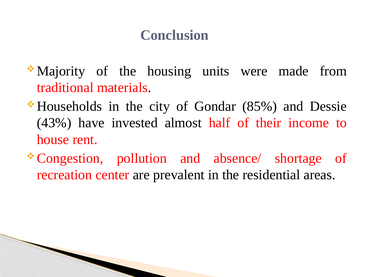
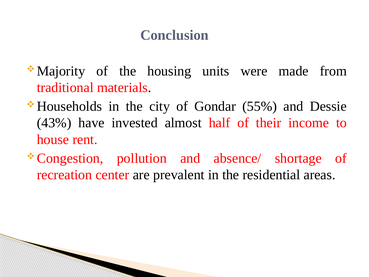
85%: 85% -> 55% (260, 106)
